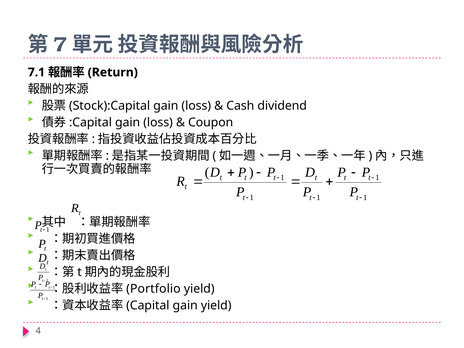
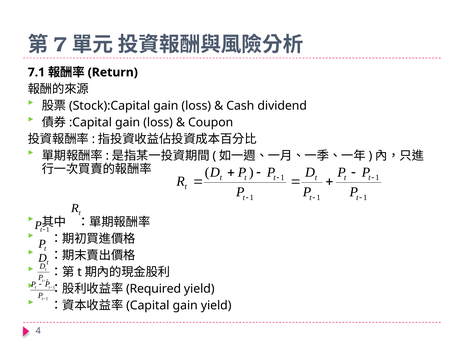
Portfolio: Portfolio -> Required (154, 289)
